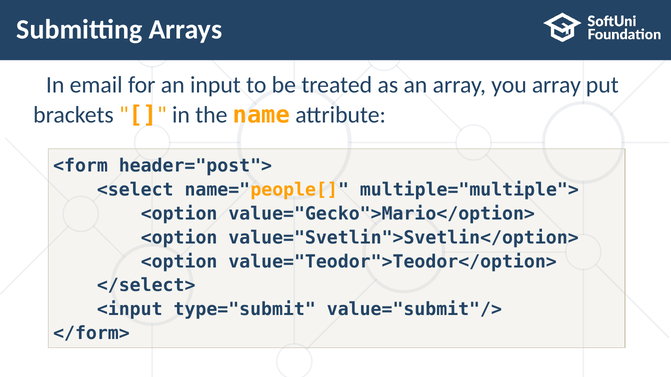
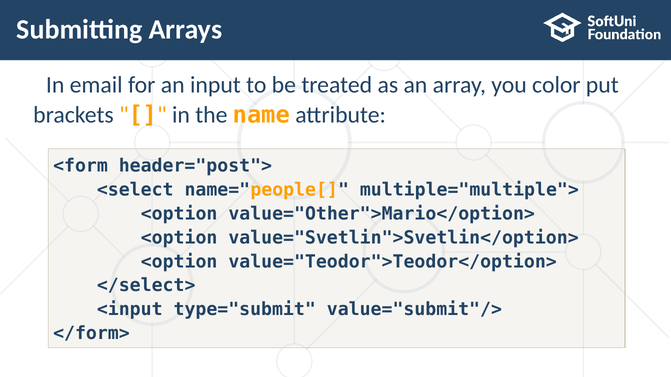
you array: array -> color (556, 85)
value="Gecko">Mario</option>: value="Gecko">Mario</option> -> value="Other">Mario</option> (382, 214)
